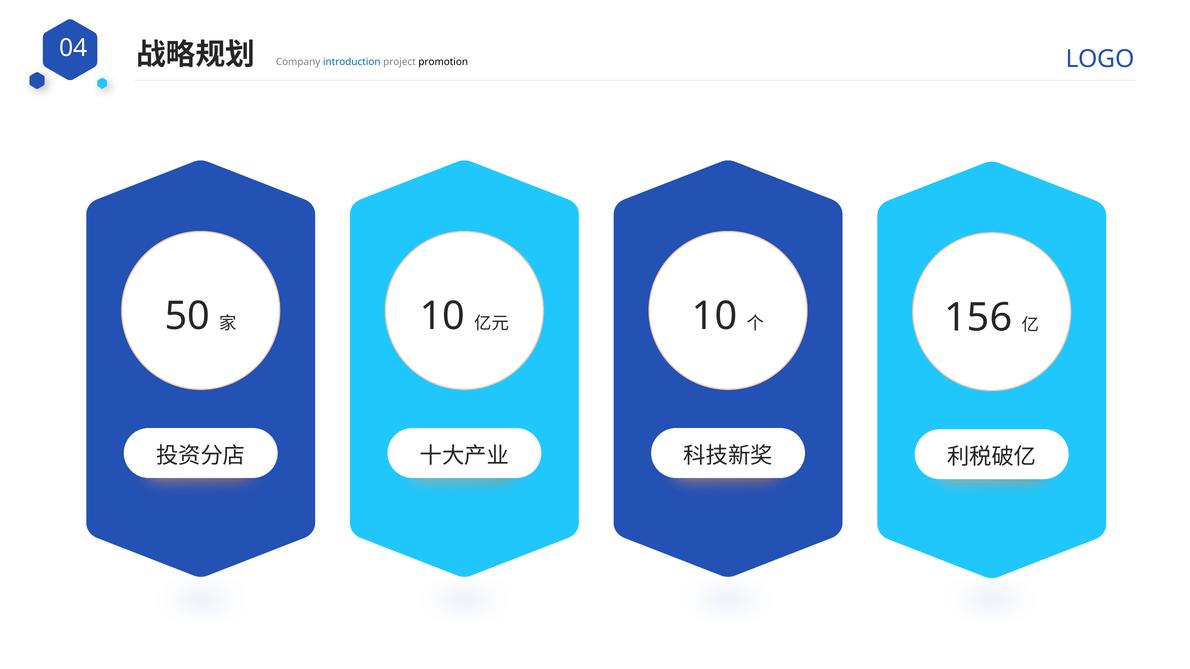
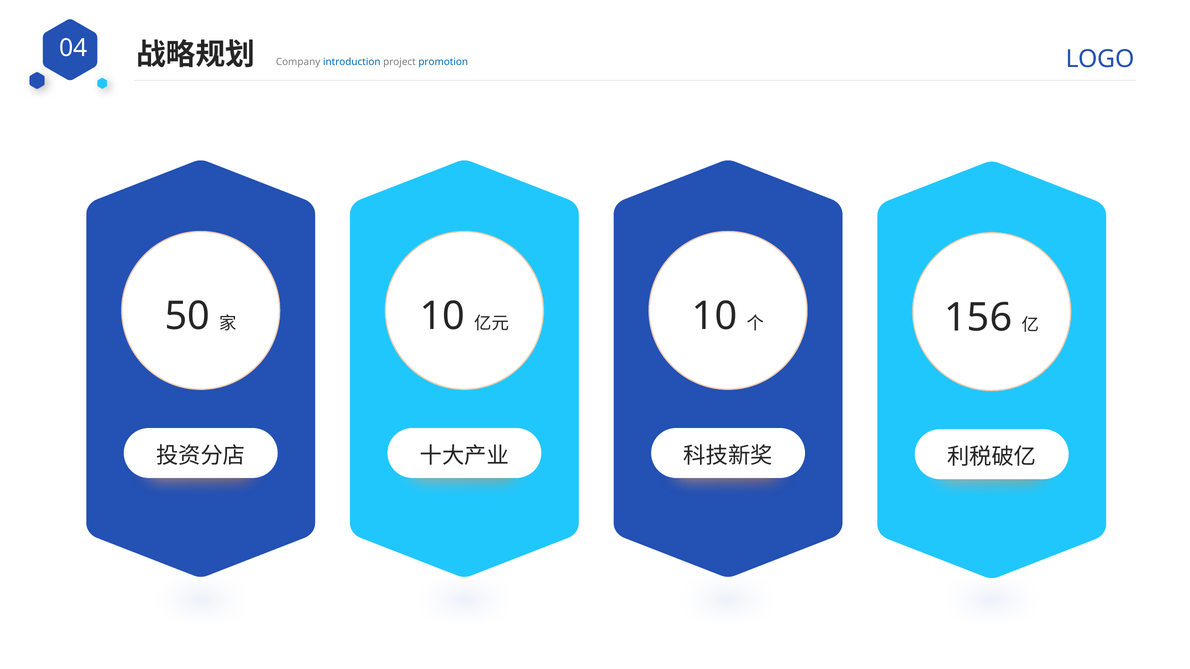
promotion colour: black -> blue (443, 62)
